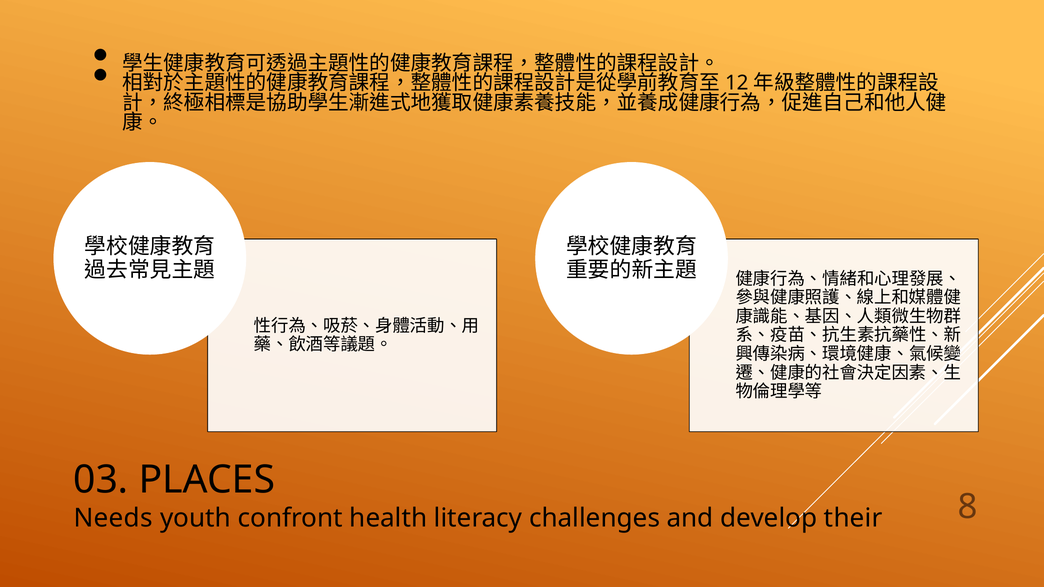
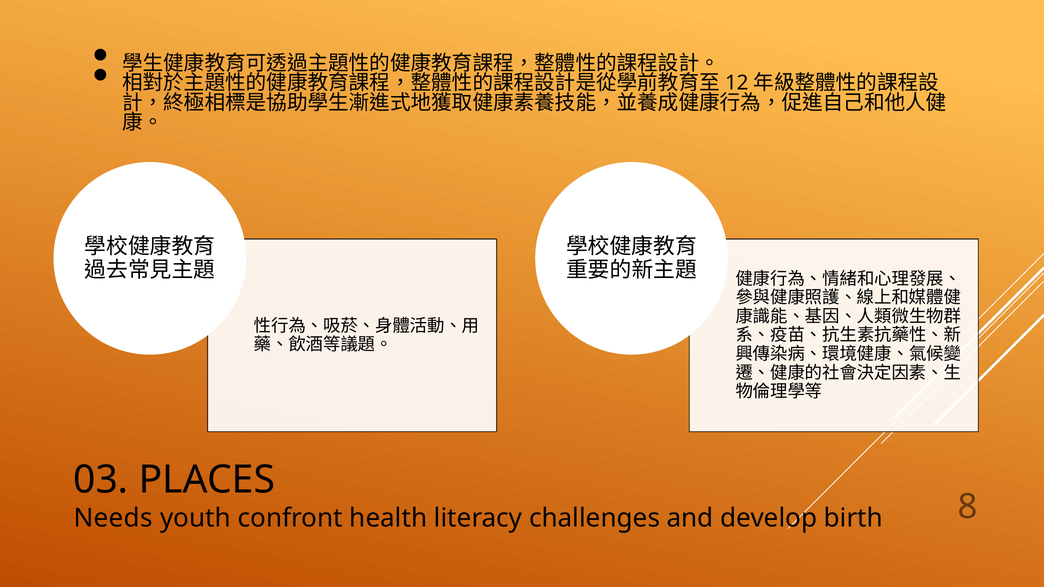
their: their -> birth (853, 518)
